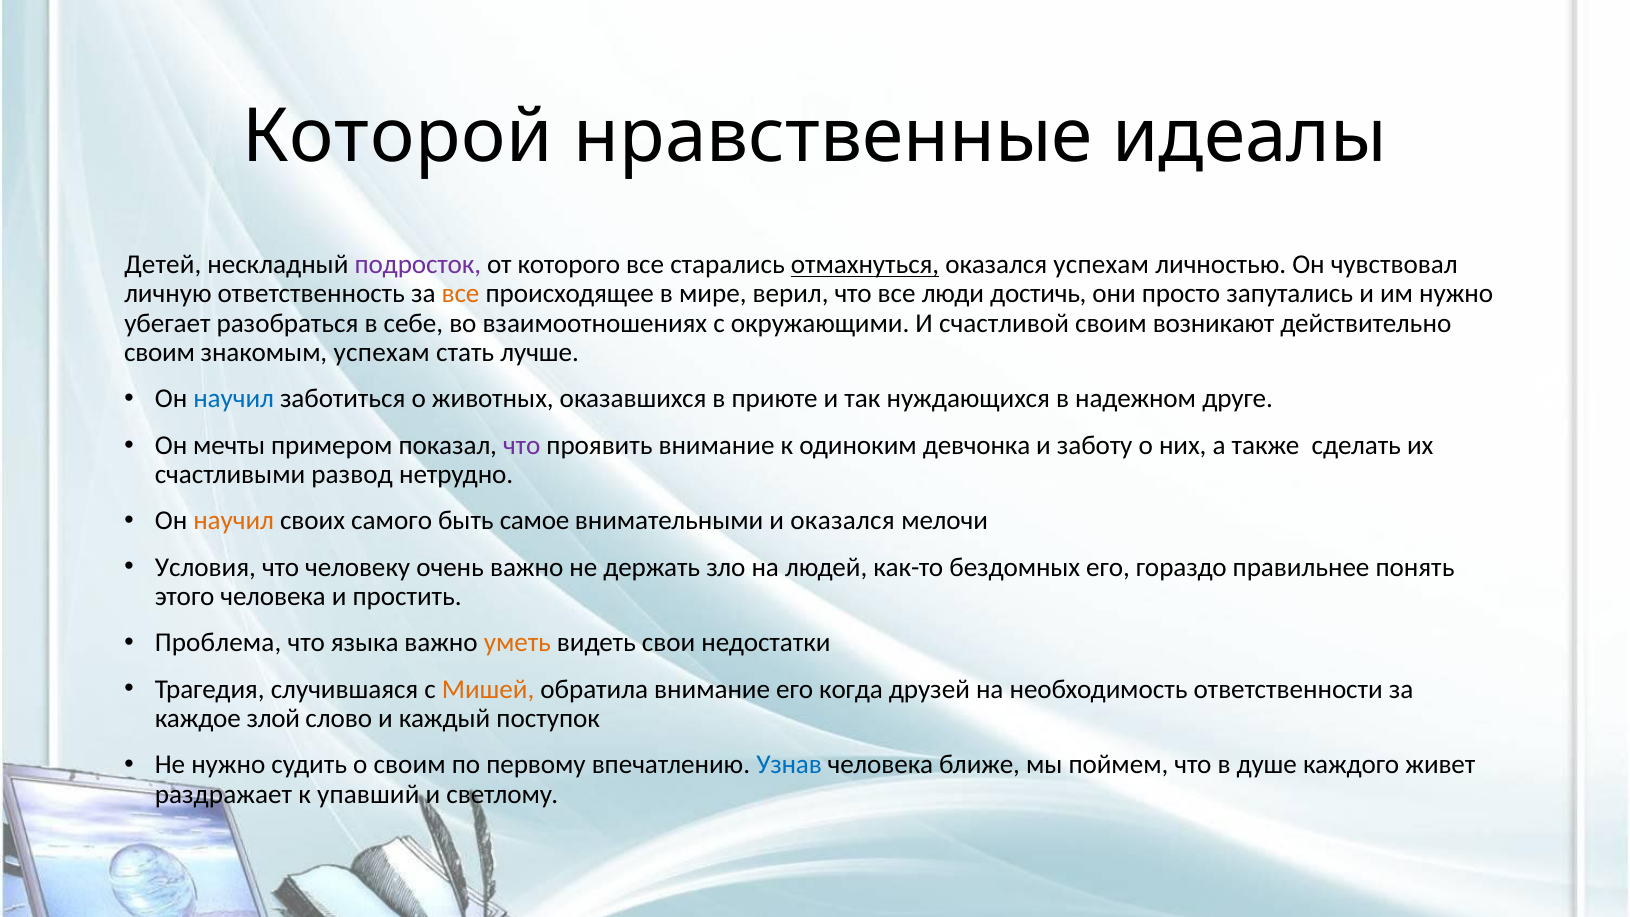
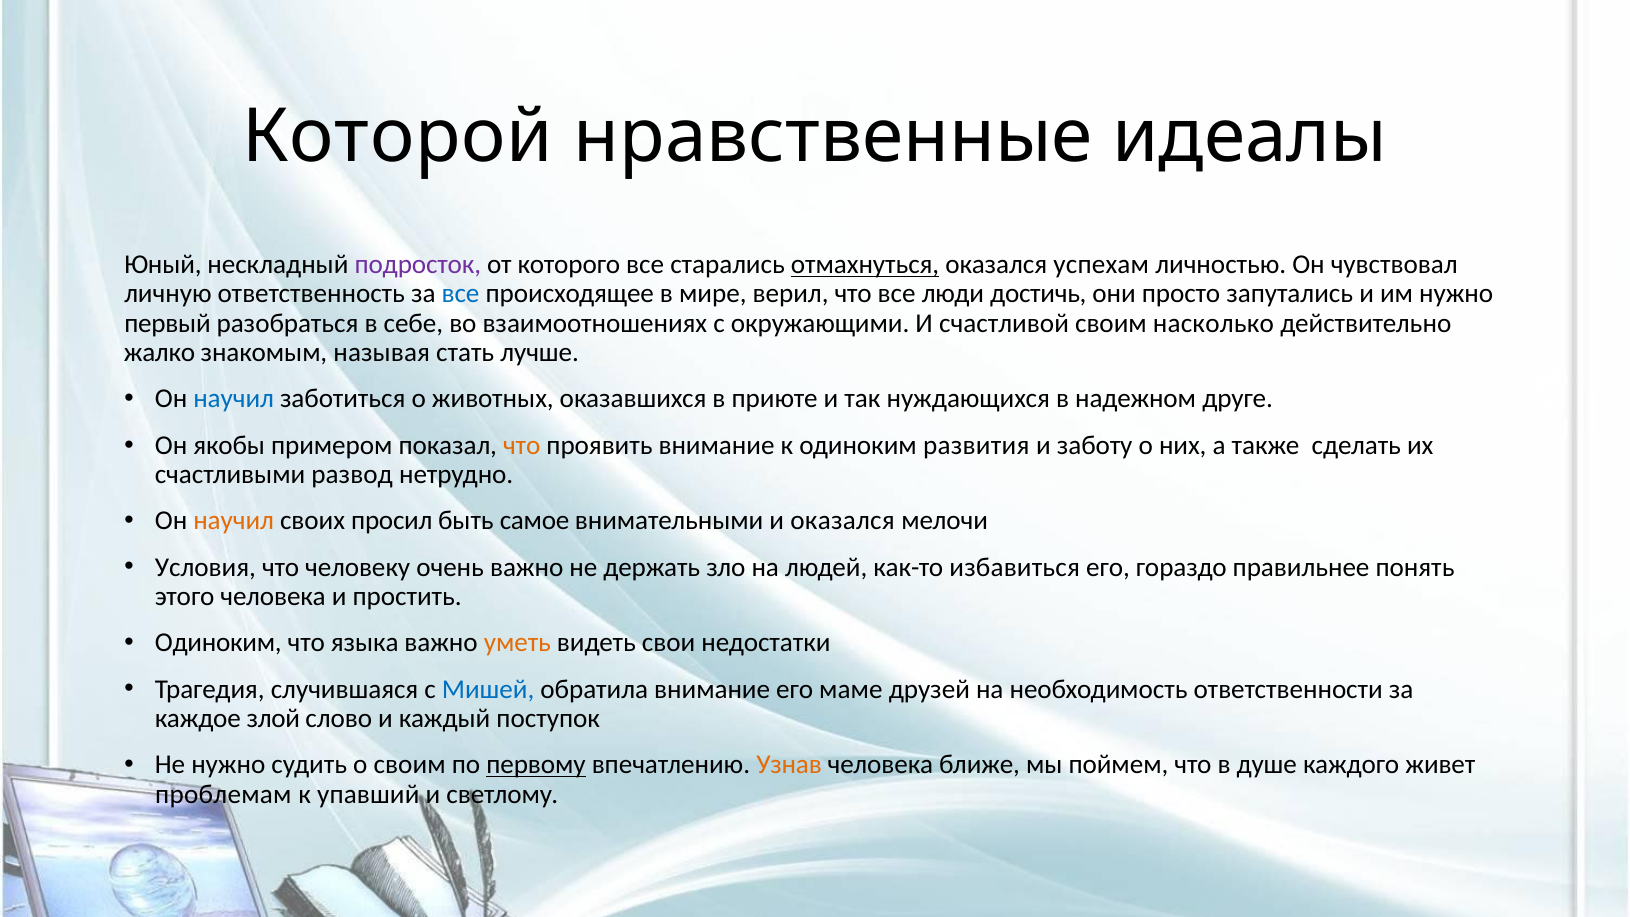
Детей: Детей -> Юный (163, 265)
все colour: orange -> blue (461, 294)
убегает: убегает -> первый (167, 323)
возникают: возникают -> насколько (1213, 323)
своим: своим -> жалко (160, 353)
знакомым успехам: успехам -> называя (382, 353)
мечты: мечты -> якобы (229, 445)
что colour: purple -> orange (522, 445)
девчонка: девчонка -> развития (976, 445)
самого: самого -> просил (392, 521)
бездомных: бездомных -> избавиться (1015, 567)
Проблема: Проблема -> Одиноким (218, 643)
Мишей colour: orange -> blue (488, 689)
когда: когда -> маме (851, 689)
первому underline: none -> present (536, 765)
Узнав colour: blue -> orange (789, 765)
раздражает: раздражает -> проблемам (223, 794)
